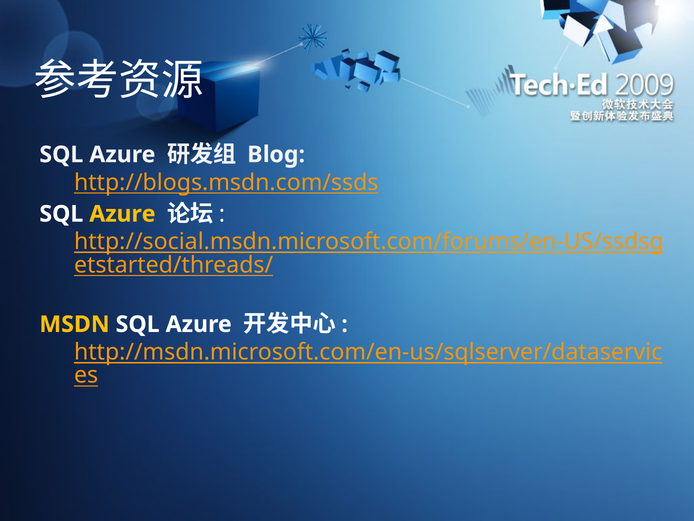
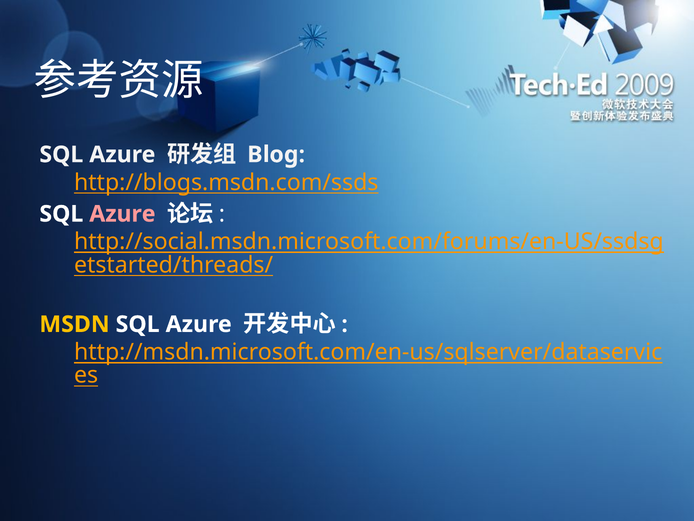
Azure colour: yellow -> pink (122, 214)
